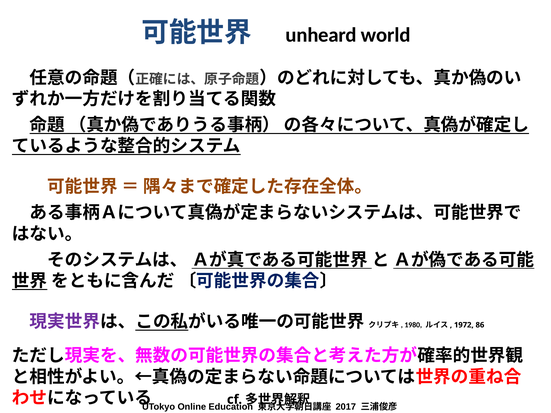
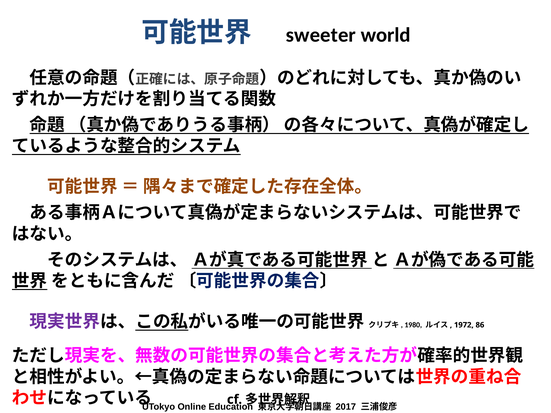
unheard: unheard -> sweeter (321, 35)
